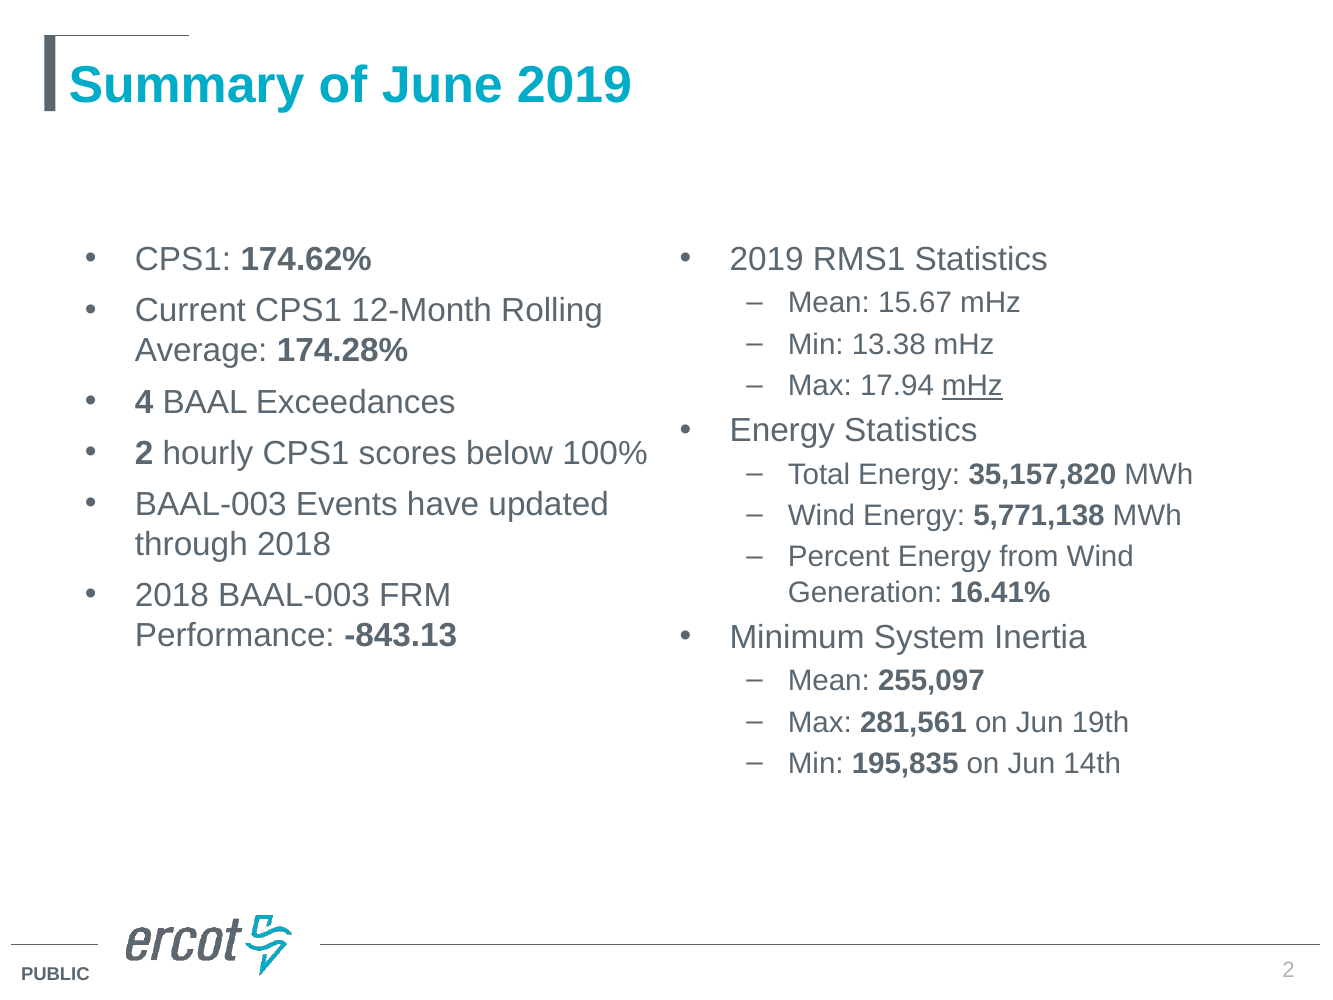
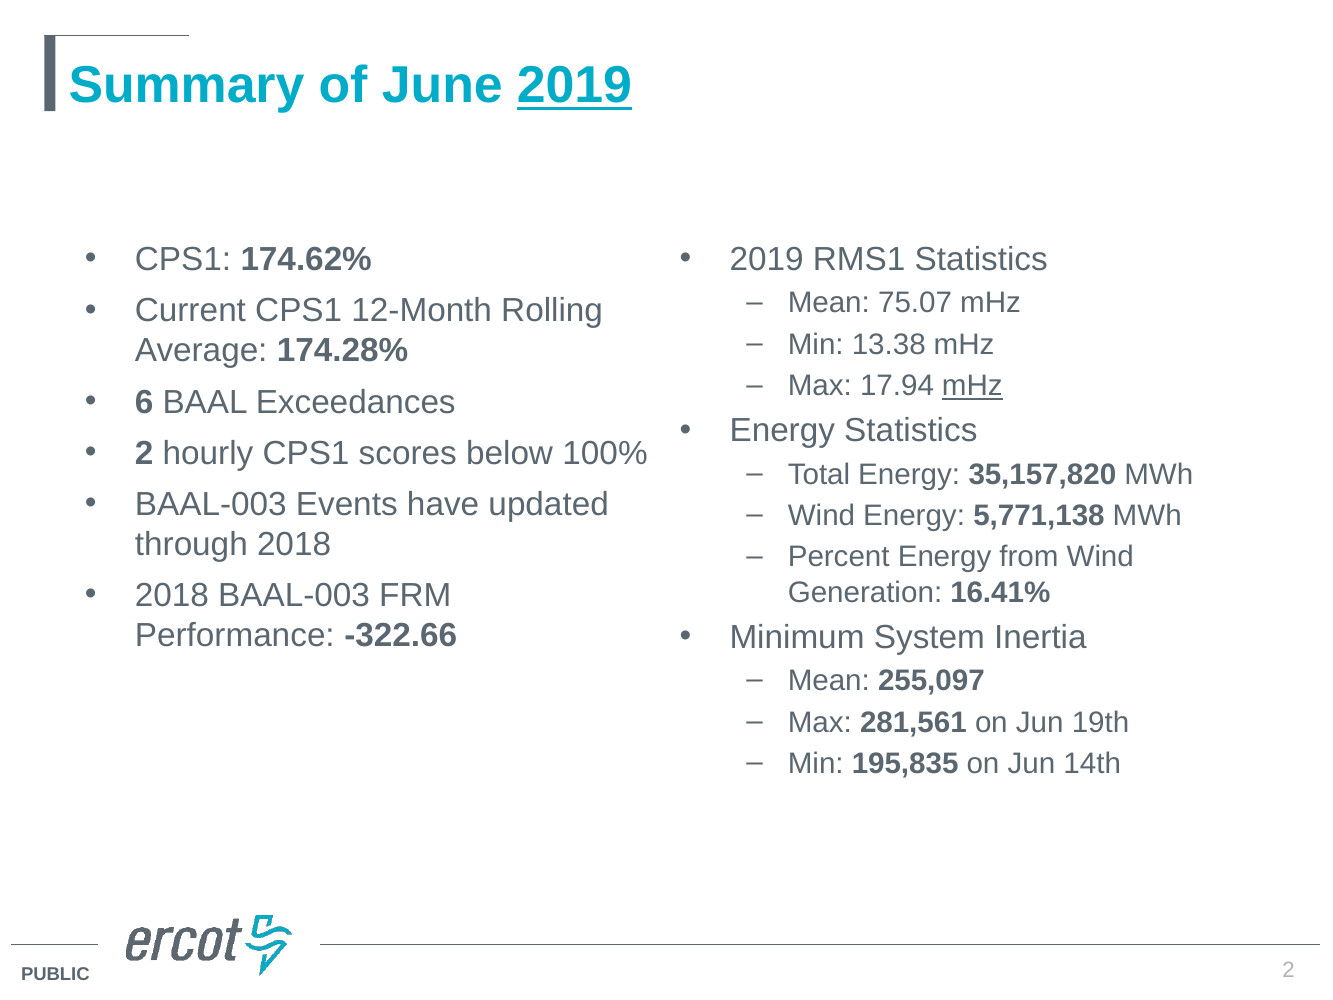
2019 underline: none -> present (574, 86)
15.67: 15.67 -> 75.07 (915, 303)
4: 4 -> 6 (144, 402)
-843.13: -843.13 -> -322.66 (401, 635)
